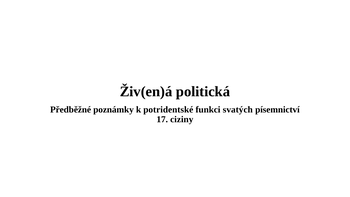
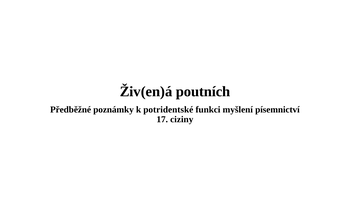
politická: politická -> poutních (203, 91)
svatých: svatých -> myšlení (238, 110)
